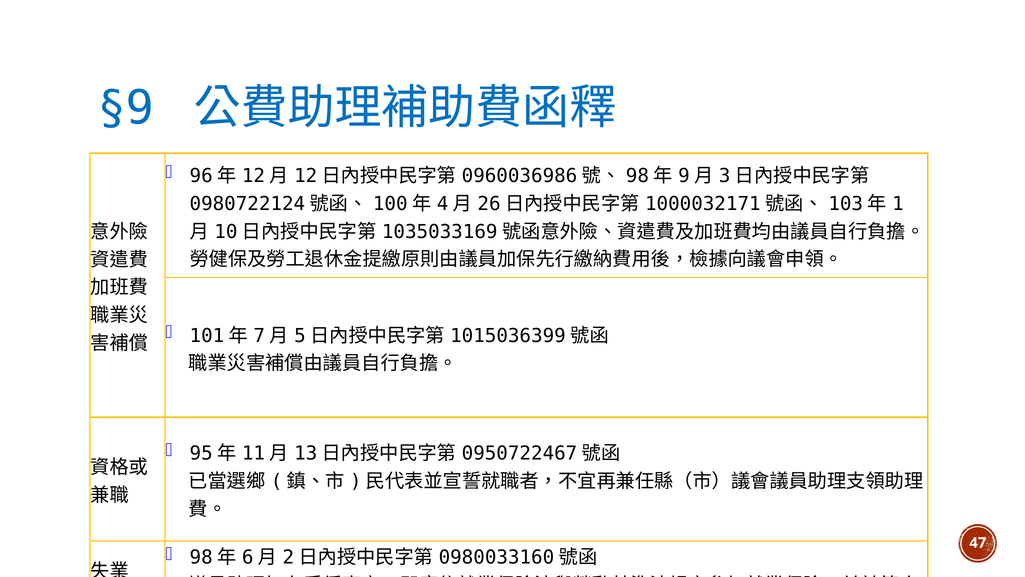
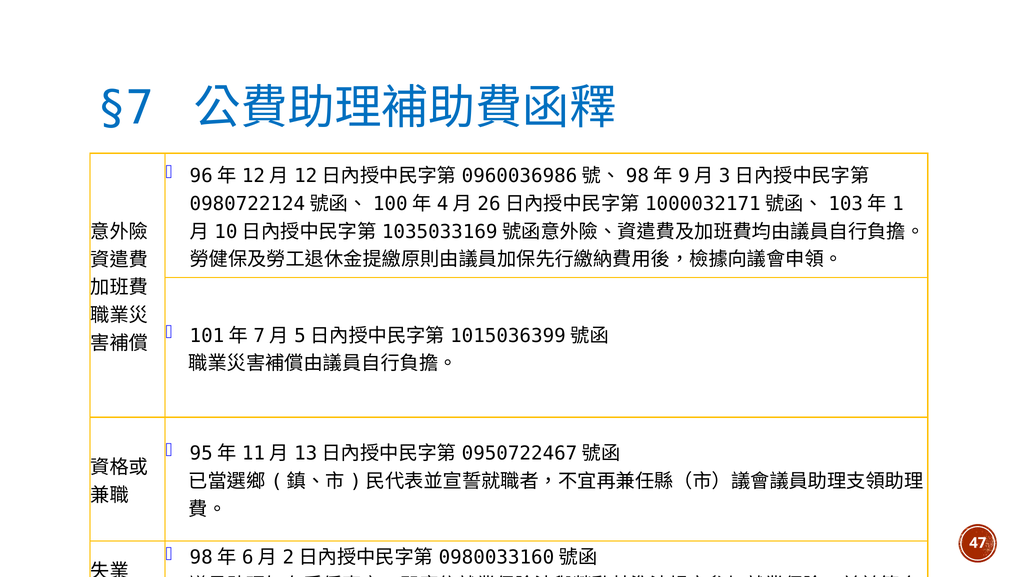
§9: §9 -> §7 (126, 108)
